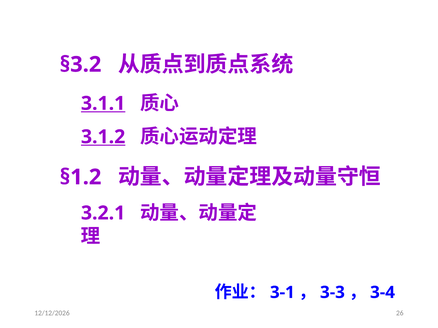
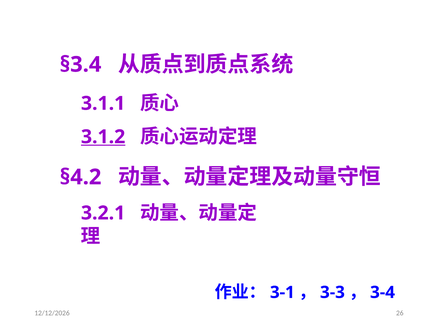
§3.2: §3.2 -> §3.4 (80, 65)
3.1.1 underline: present -> none (103, 104)
§1.2: §1.2 -> §4.2 (80, 177)
